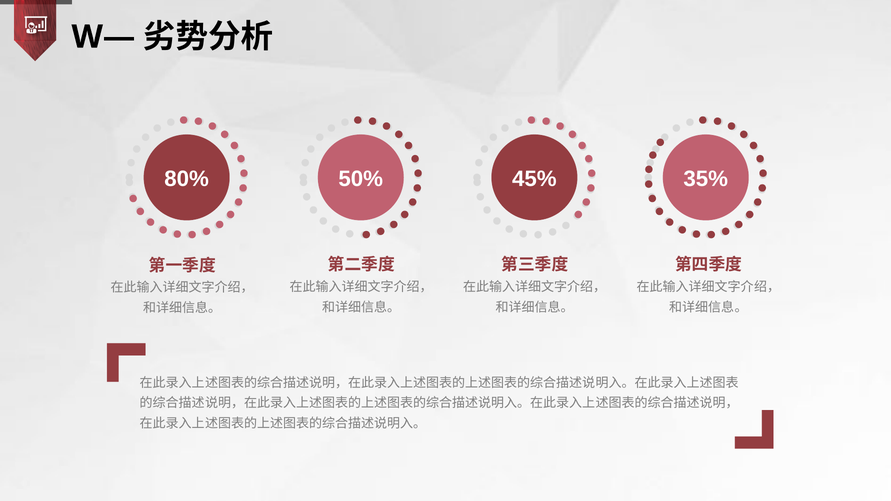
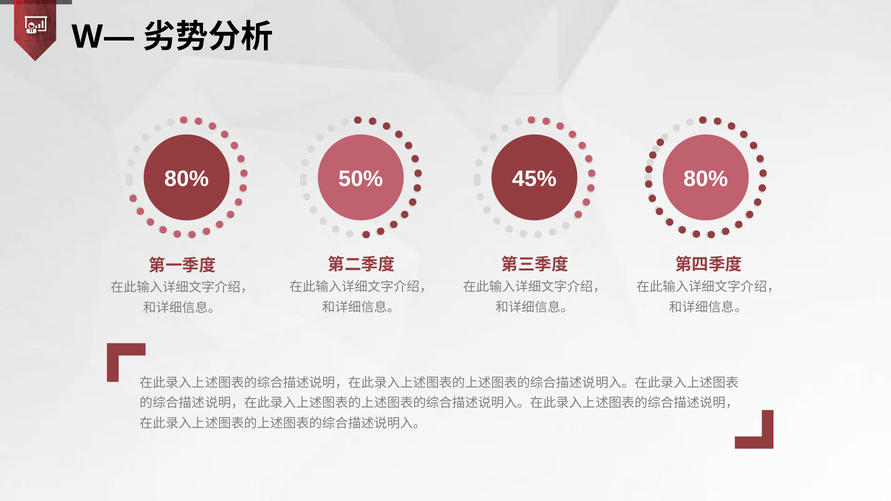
35%: 35% -> 80% (706, 179)
